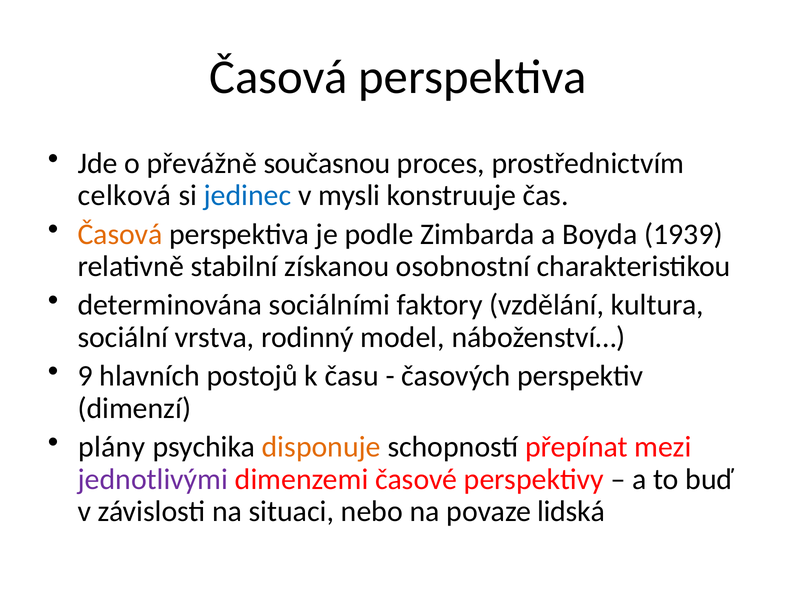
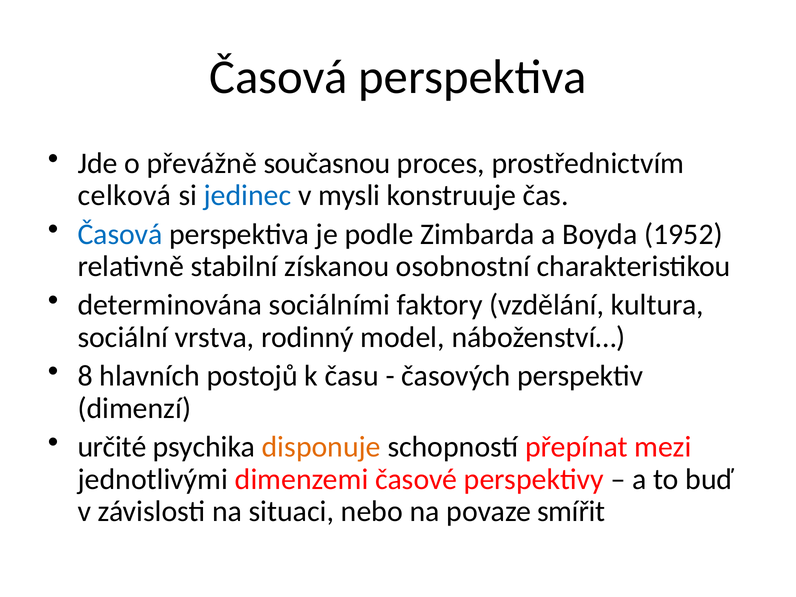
Časová colour: orange -> blue (120, 234)
1939: 1939 -> 1952 (683, 234)
9: 9 -> 8 (85, 376)
plány: plány -> určité (112, 447)
jednotlivými colour: purple -> black (153, 479)
lidská: lidská -> smířit (571, 512)
